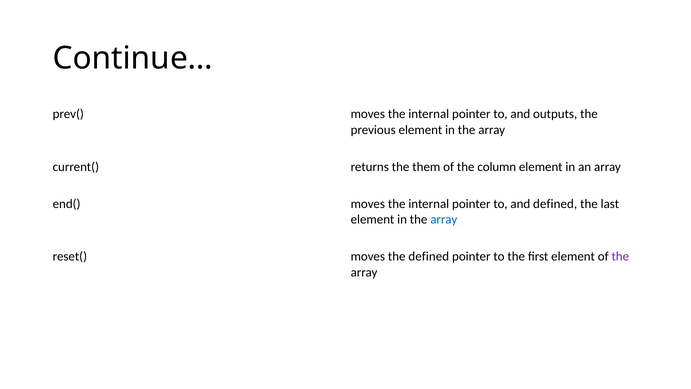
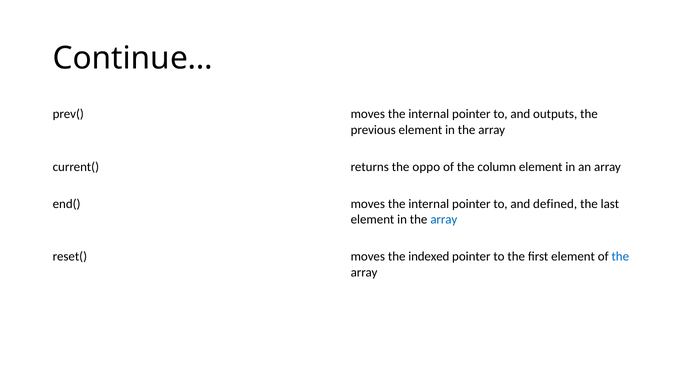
them: them -> oppo (426, 167)
the defined: defined -> indexed (429, 256)
the colour: purple -> blue (620, 256)
